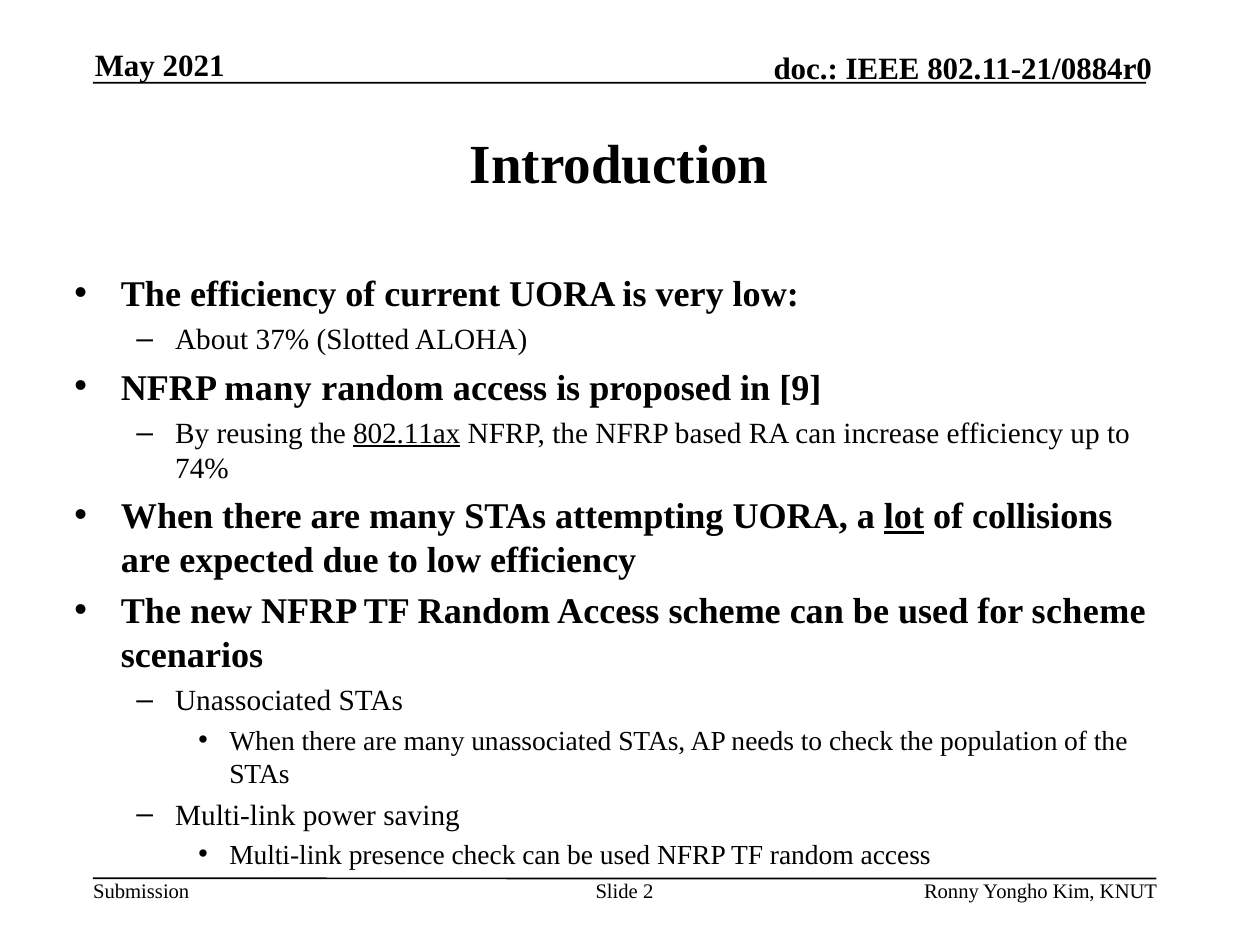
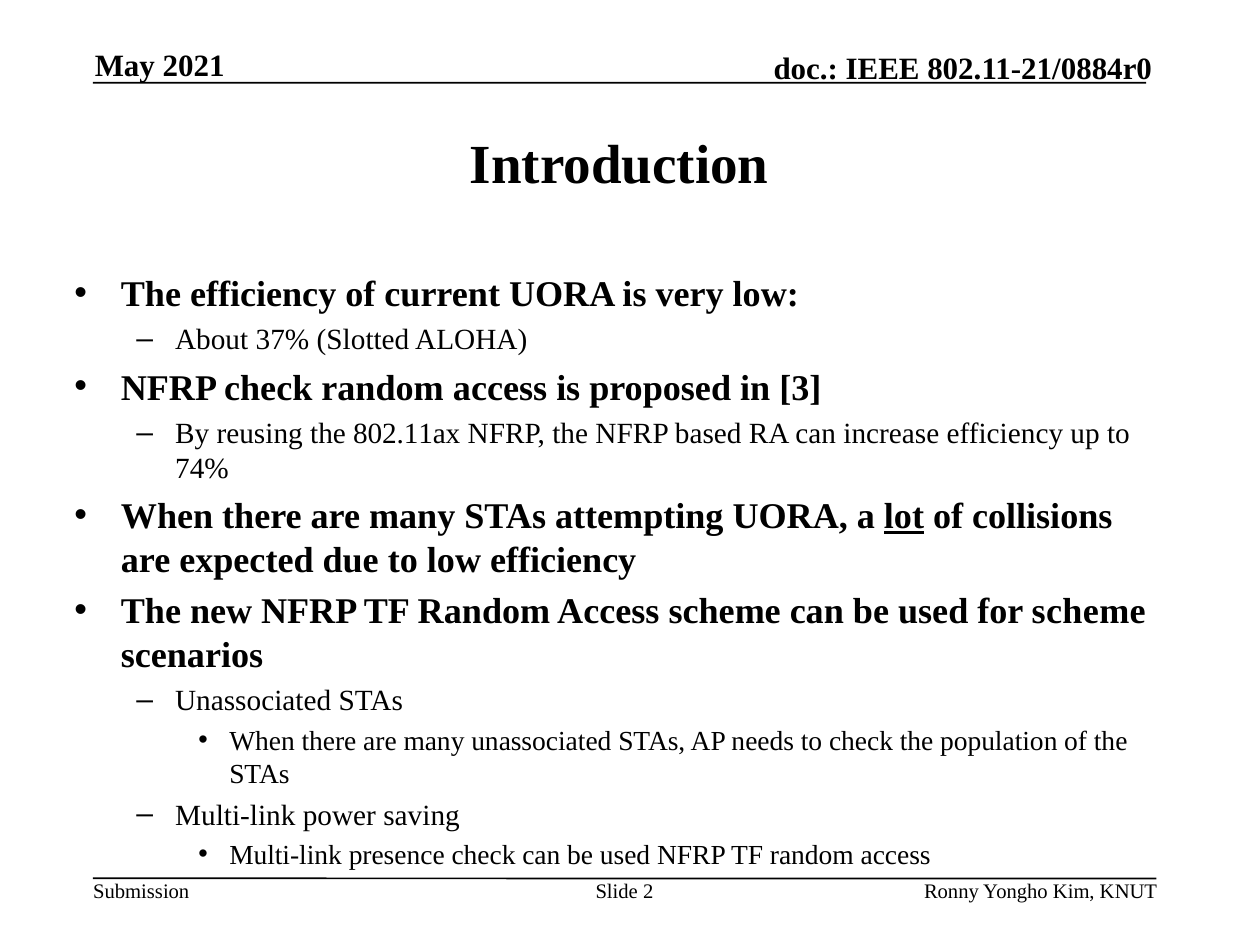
NFRP many: many -> check (268, 388)
9: 9 -> 3 (800, 388)
802.11ax underline: present -> none (407, 433)
